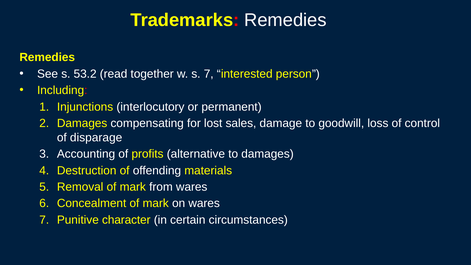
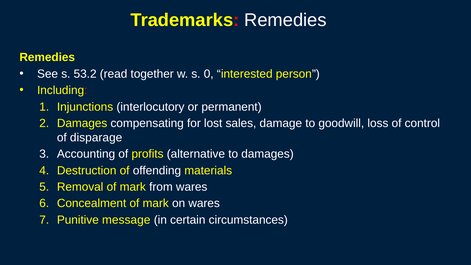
s 7: 7 -> 0 (209, 74)
character: character -> message (126, 220)
